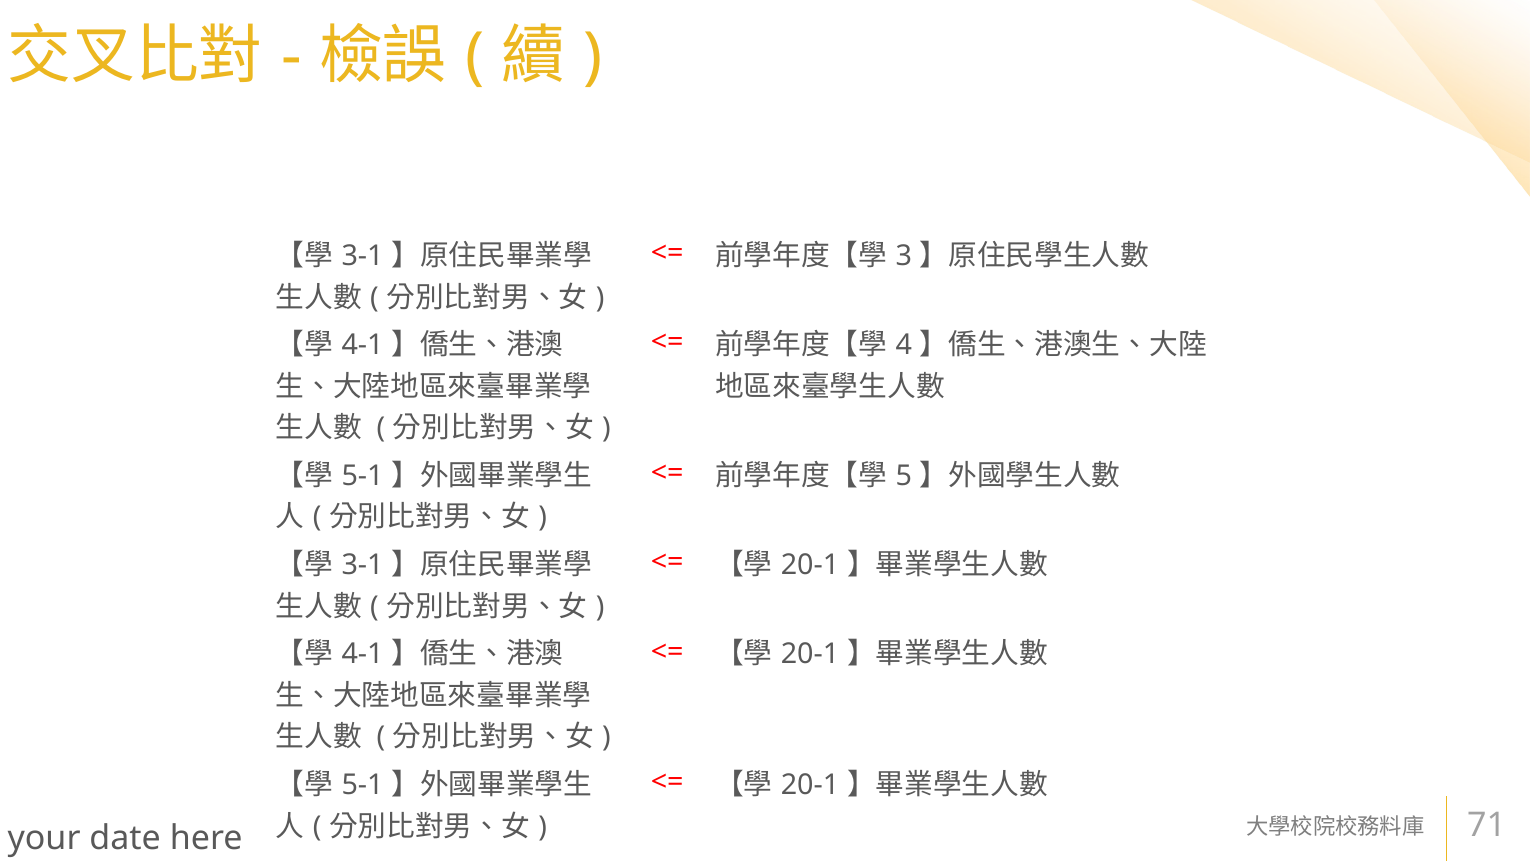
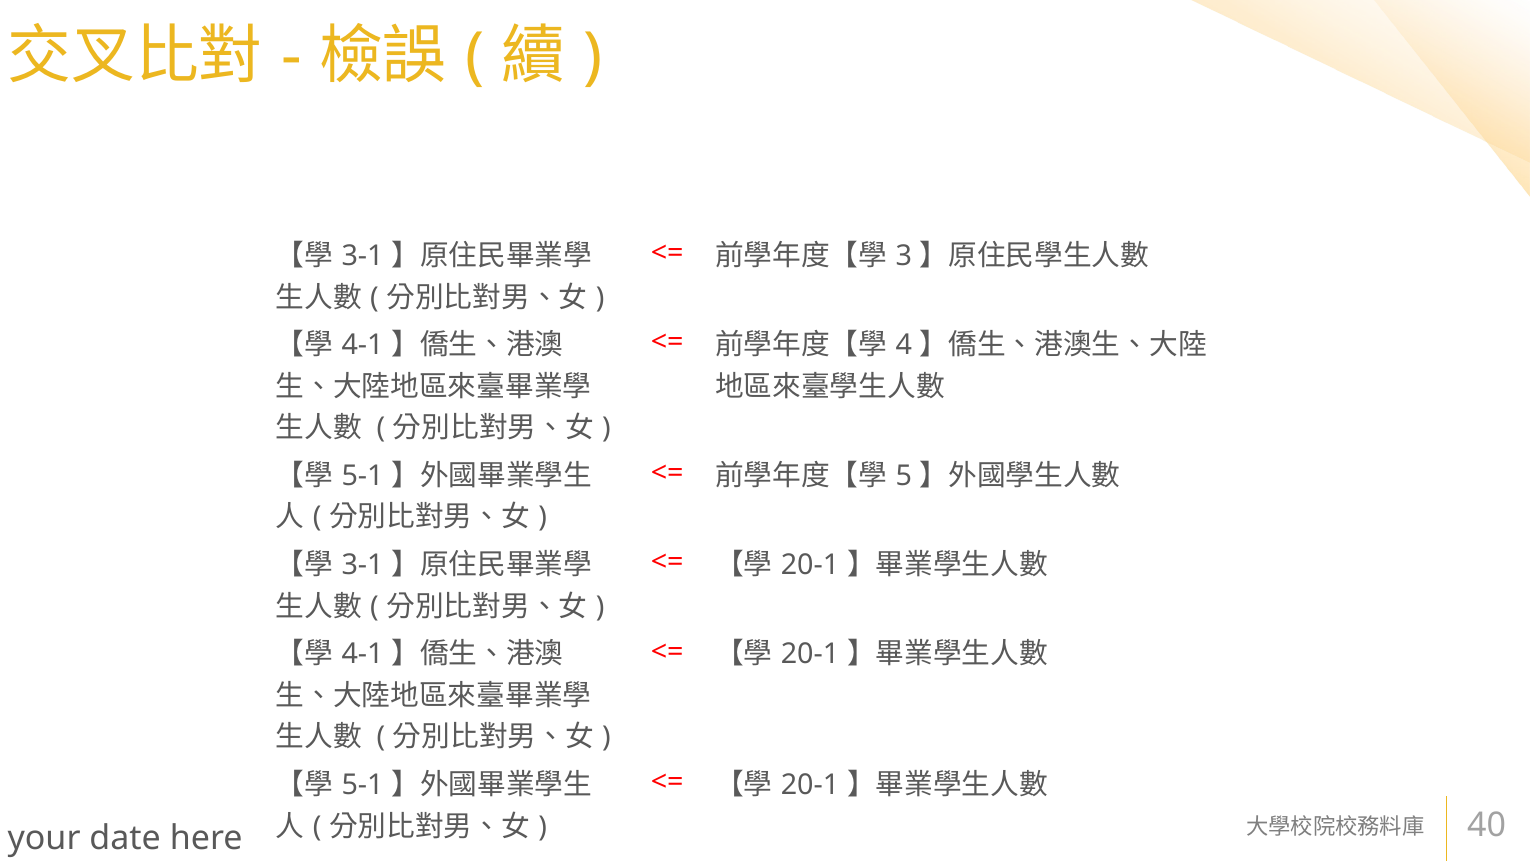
71: 71 -> 40 (1487, 825)
